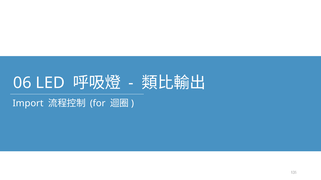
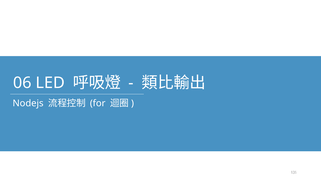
Import: Import -> Nodejs (28, 104)
